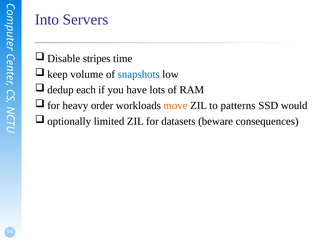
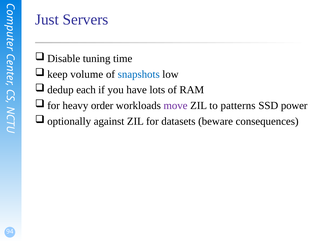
Into: Into -> Just (47, 19)
stripes: stripes -> tuning (97, 59)
move colour: orange -> purple (176, 106)
would: would -> power (294, 106)
limited: limited -> against (109, 121)
